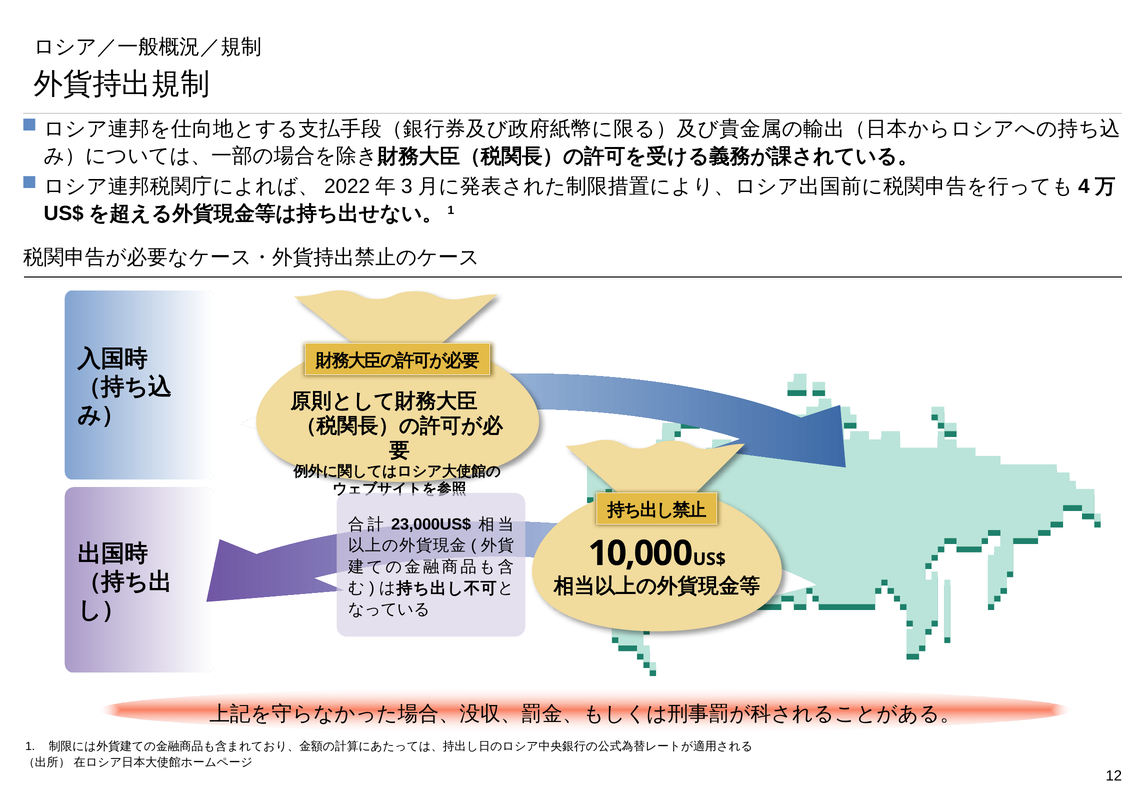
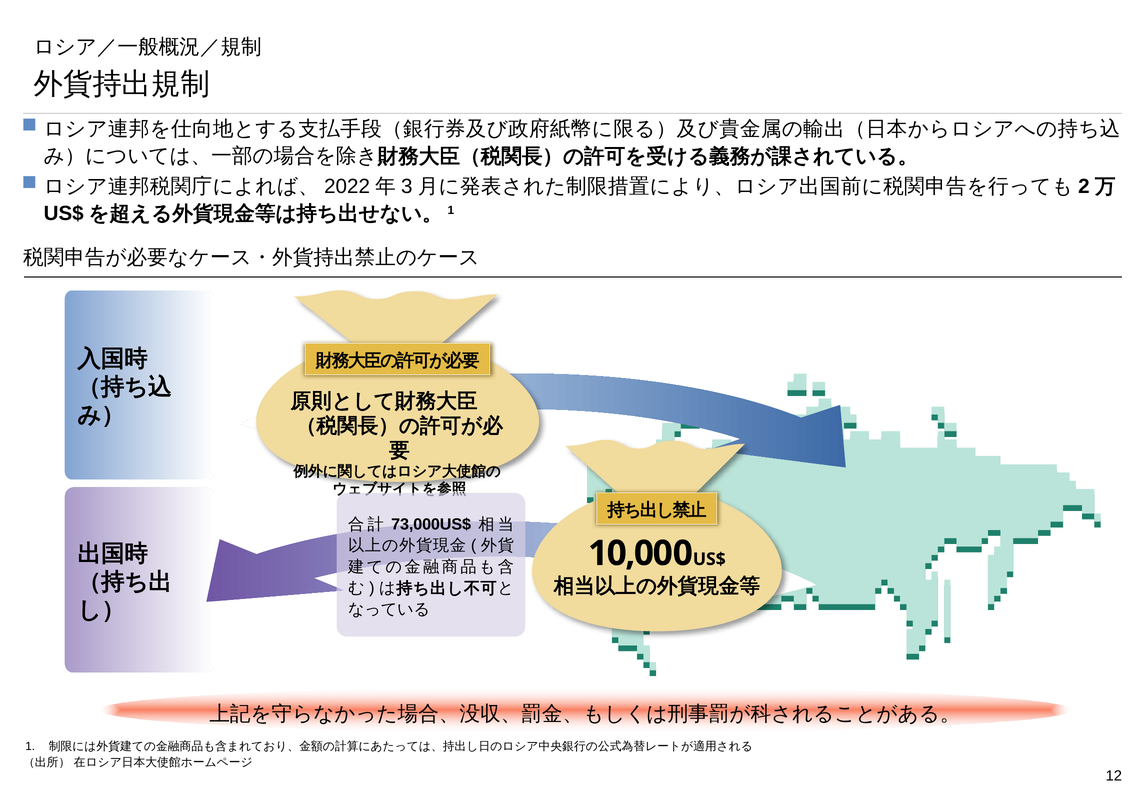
4: 4 -> 2 (1084, 186)
23,000US$: 23,000US$ -> 73,000US$ (431, 524)
